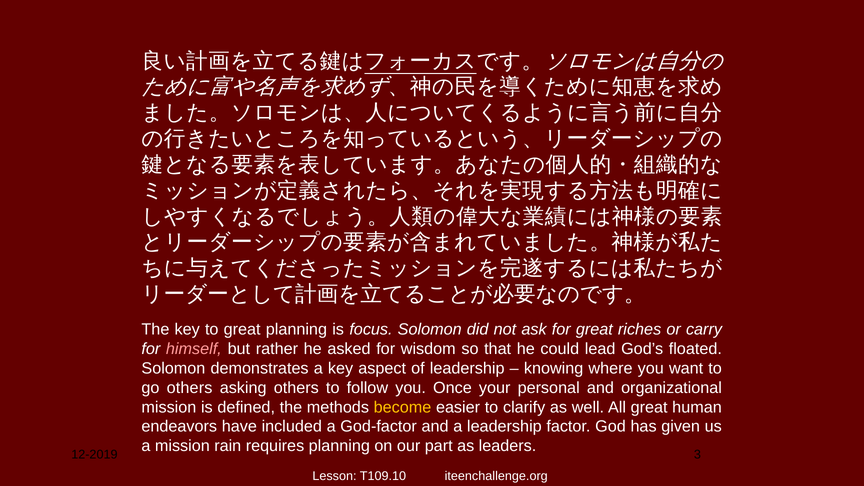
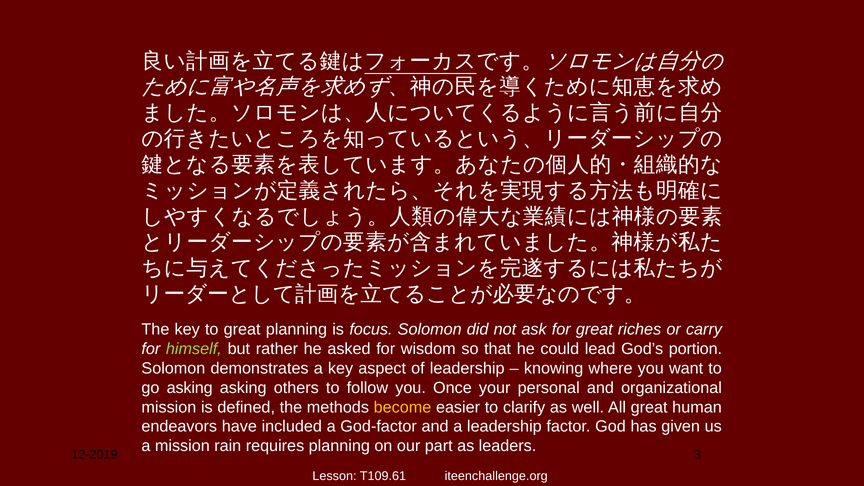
himself colour: pink -> light green (194, 349)
floated: floated -> portion (695, 349)
go others: others -> asking (190, 388)
T109.10: T109.10 -> T109.61 (383, 476)
